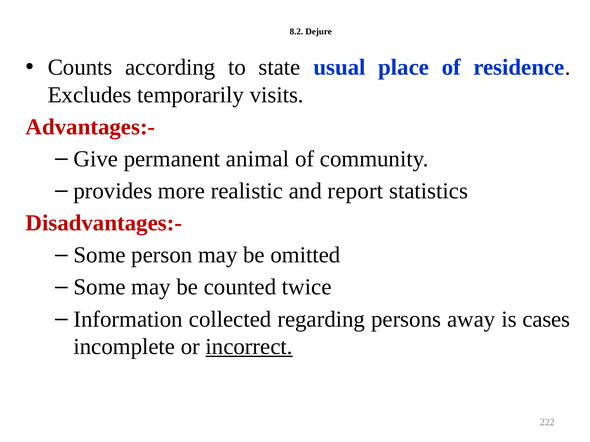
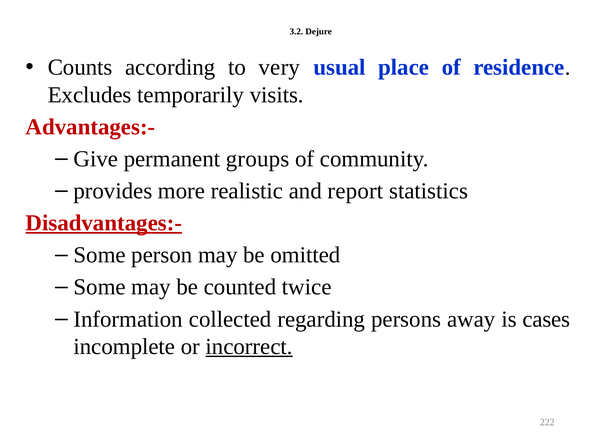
8.2: 8.2 -> 3.2 (296, 32)
state: state -> very (279, 67)
animal: animal -> groups (258, 159)
Disadvantages:- underline: none -> present (104, 223)
